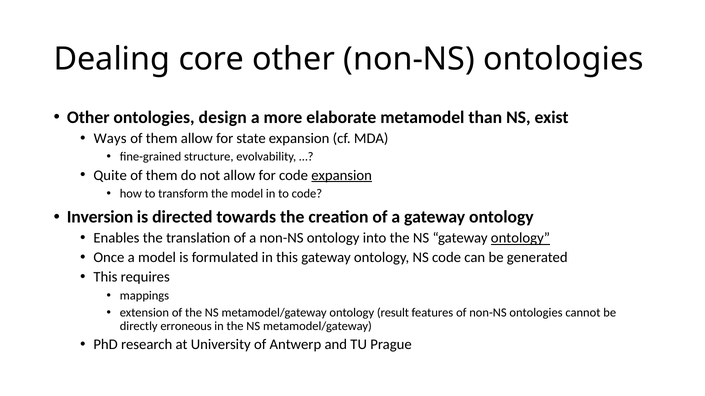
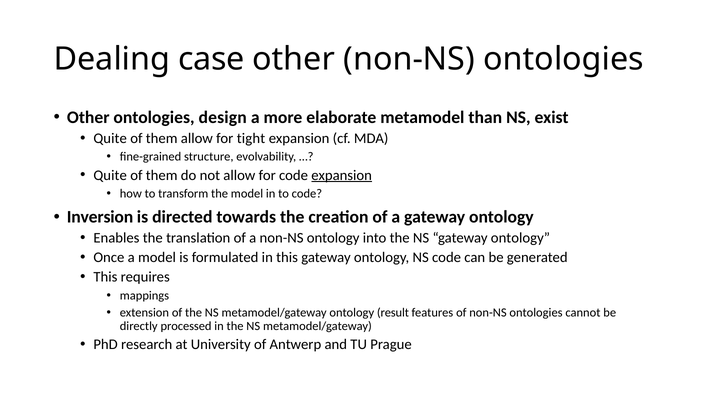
core: core -> case (211, 59)
Ways: Ways -> Quite (110, 139)
state: state -> tight (251, 139)
ontology underline: present -> none (520, 238)
erroneous: erroneous -> processed (186, 327)
